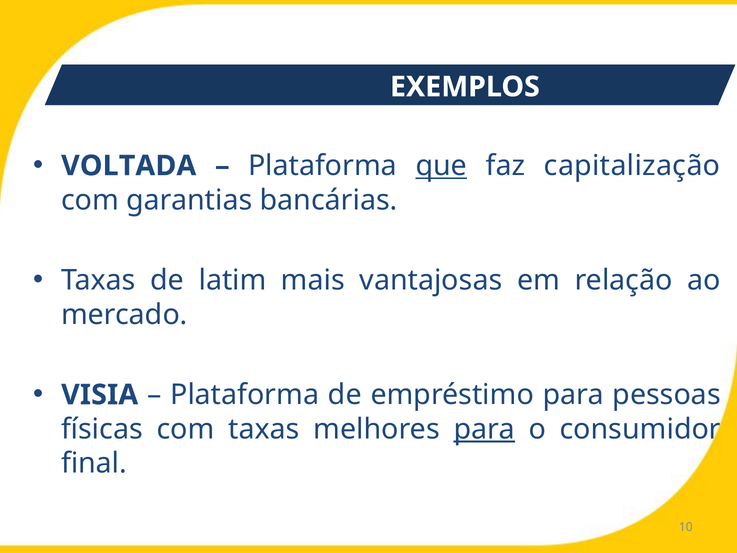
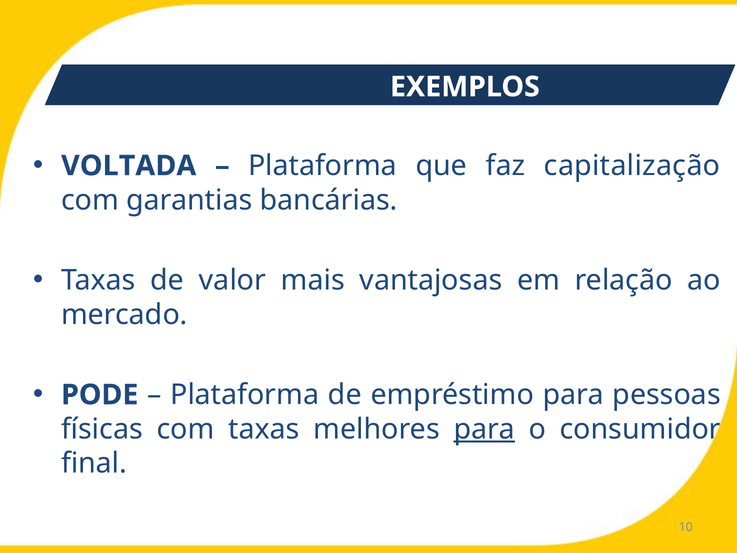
que underline: present -> none (441, 166)
latim: latim -> valor (233, 280)
VISIA: VISIA -> PODE (100, 395)
